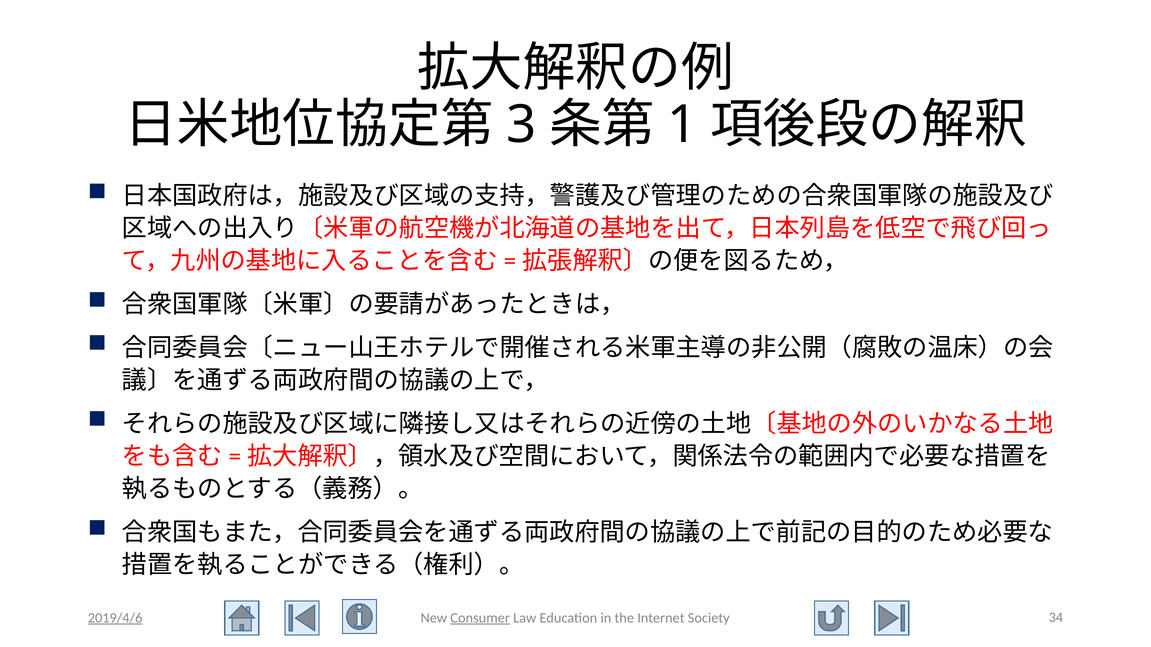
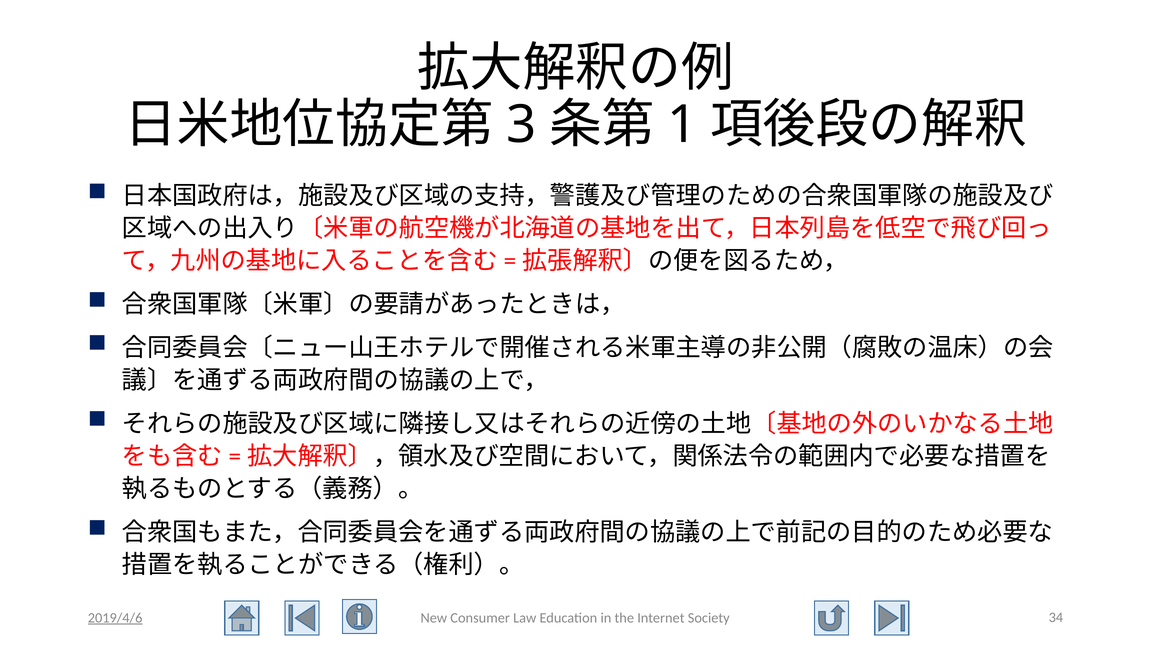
Consumer underline: present -> none (480, 618)
